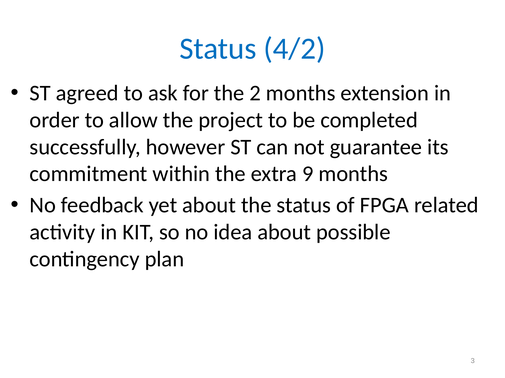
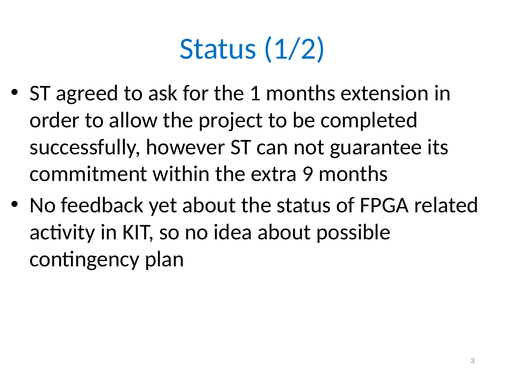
4/2: 4/2 -> 1/2 (294, 49)
2: 2 -> 1 (255, 93)
